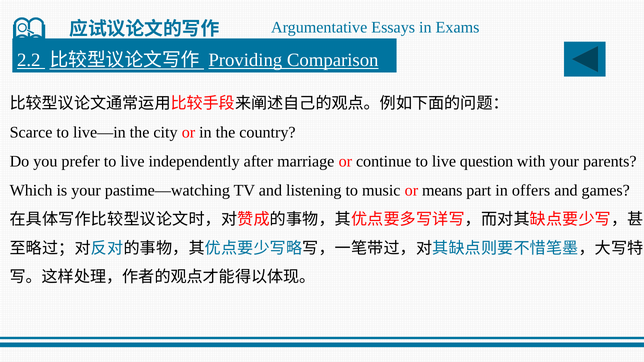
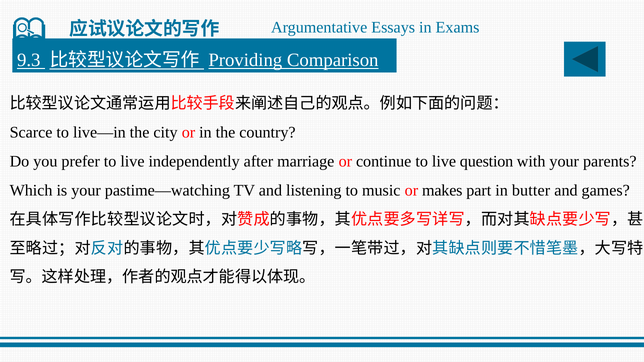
2.2: 2.2 -> 9.3 (29, 60)
means: means -> makes (442, 190)
offers: offers -> butter (531, 190)
